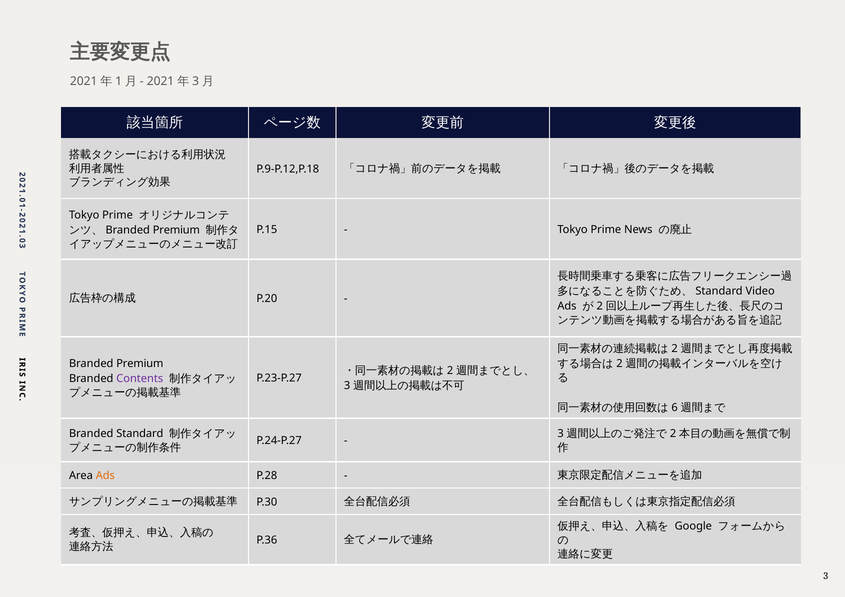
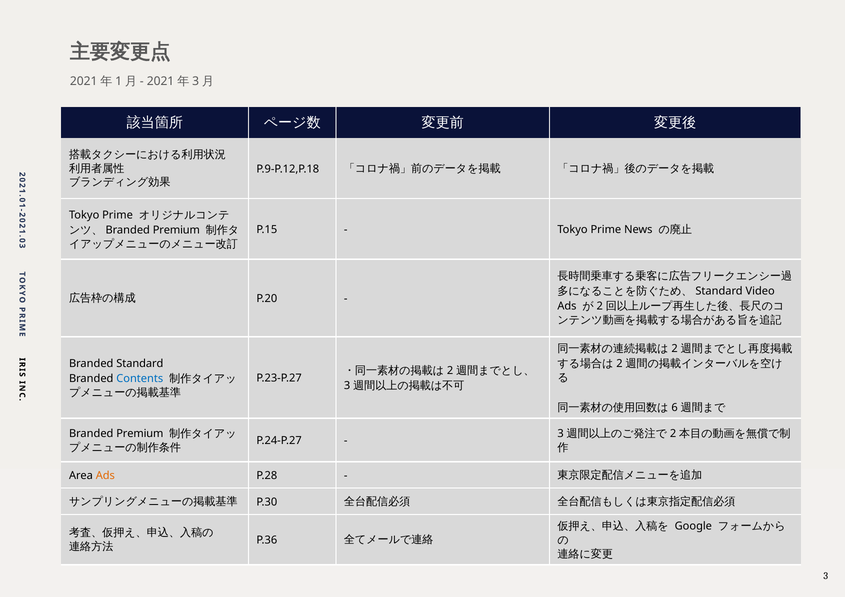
Premium: Premium -> Standard (140, 364)
Contents colour: purple -> blue (140, 379)
Standard: Standard -> Premium (140, 434)
